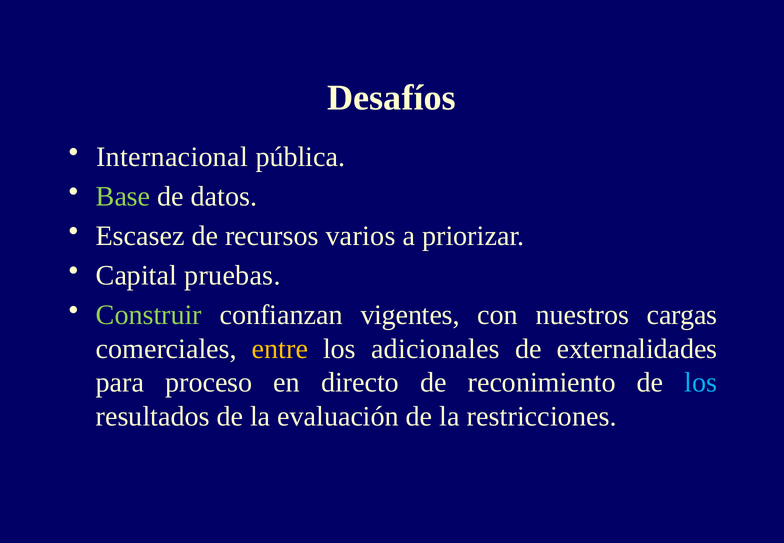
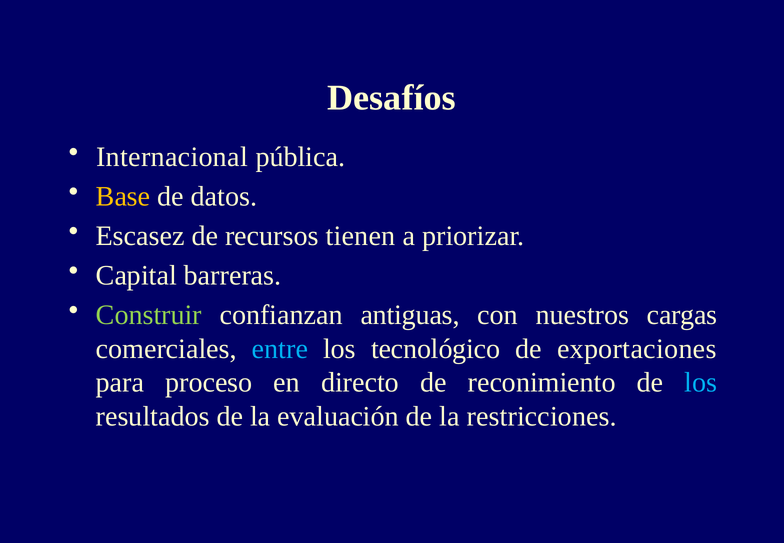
Base colour: light green -> yellow (123, 196)
varios: varios -> tienen (361, 236)
pruebas: pruebas -> barreras (233, 275)
vigentes: vigentes -> antiguas (410, 315)
entre colour: yellow -> light blue (280, 349)
adicionales: adicionales -> tecnológico (436, 349)
externalidades: externalidades -> exportaciones (637, 349)
